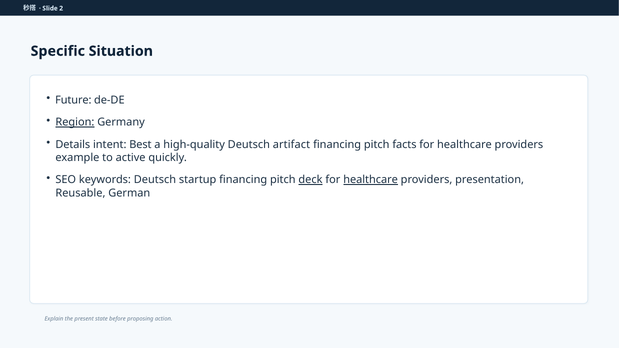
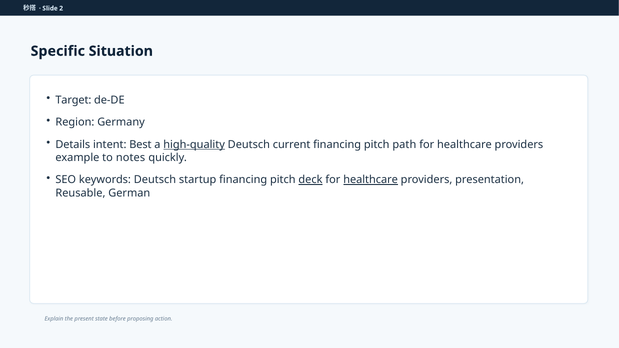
Future: Future -> Target (73, 100)
Region underline: present -> none (75, 122)
high-quality underline: none -> present (194, 145)
artifact: artifact -> current (292, 145)
facts: facts -> path (404, 145)
active: active -> notes (131, 158)
